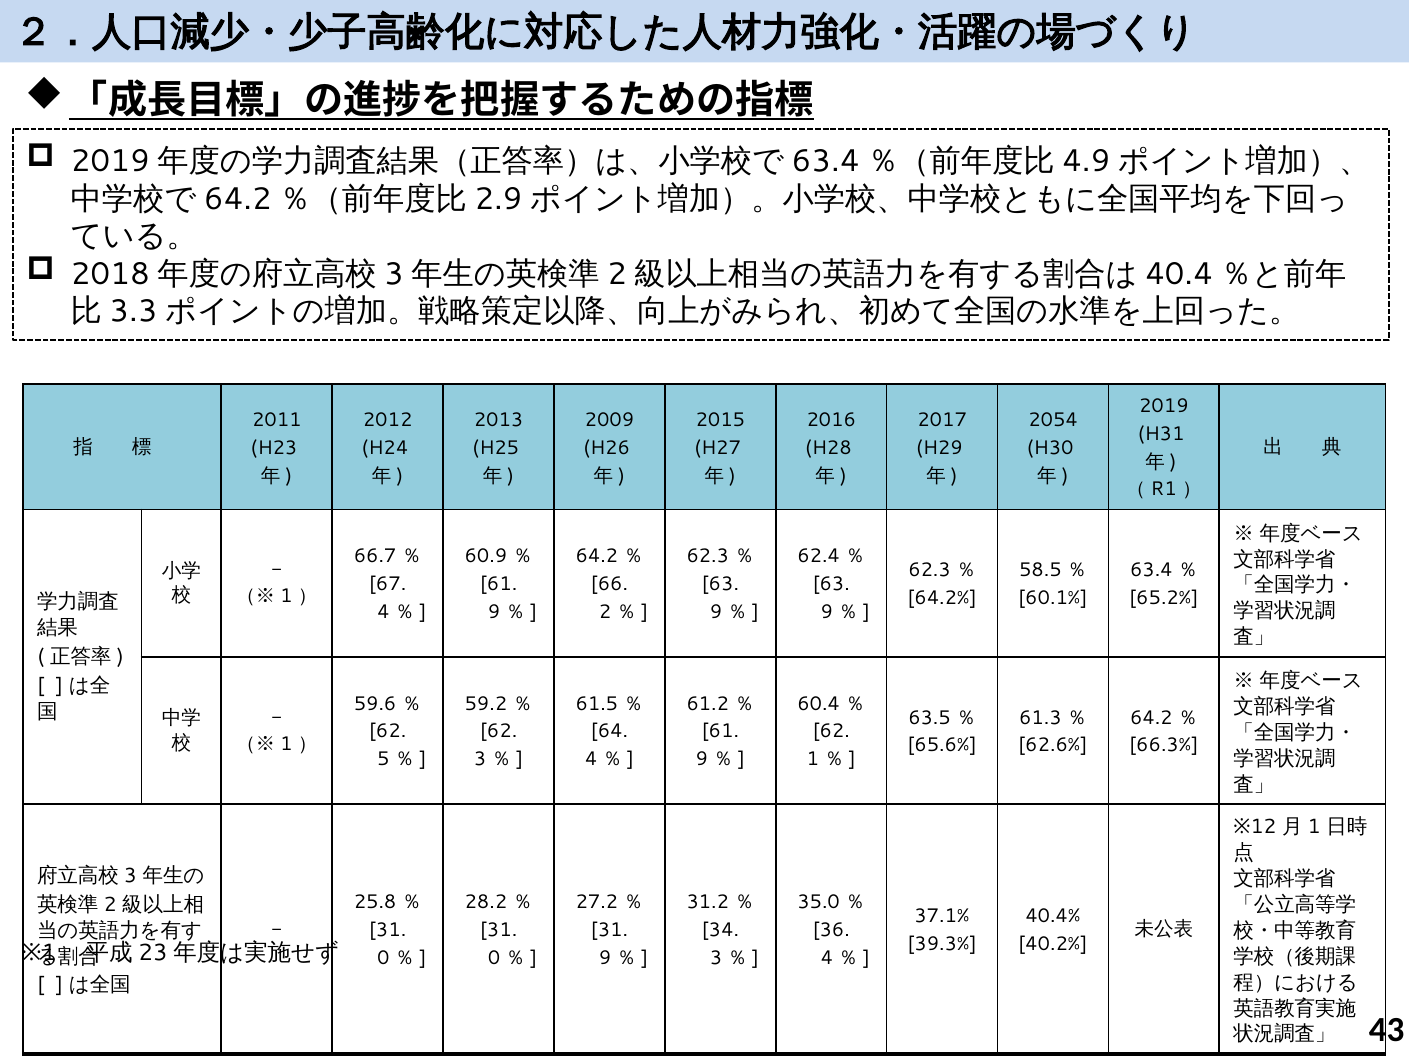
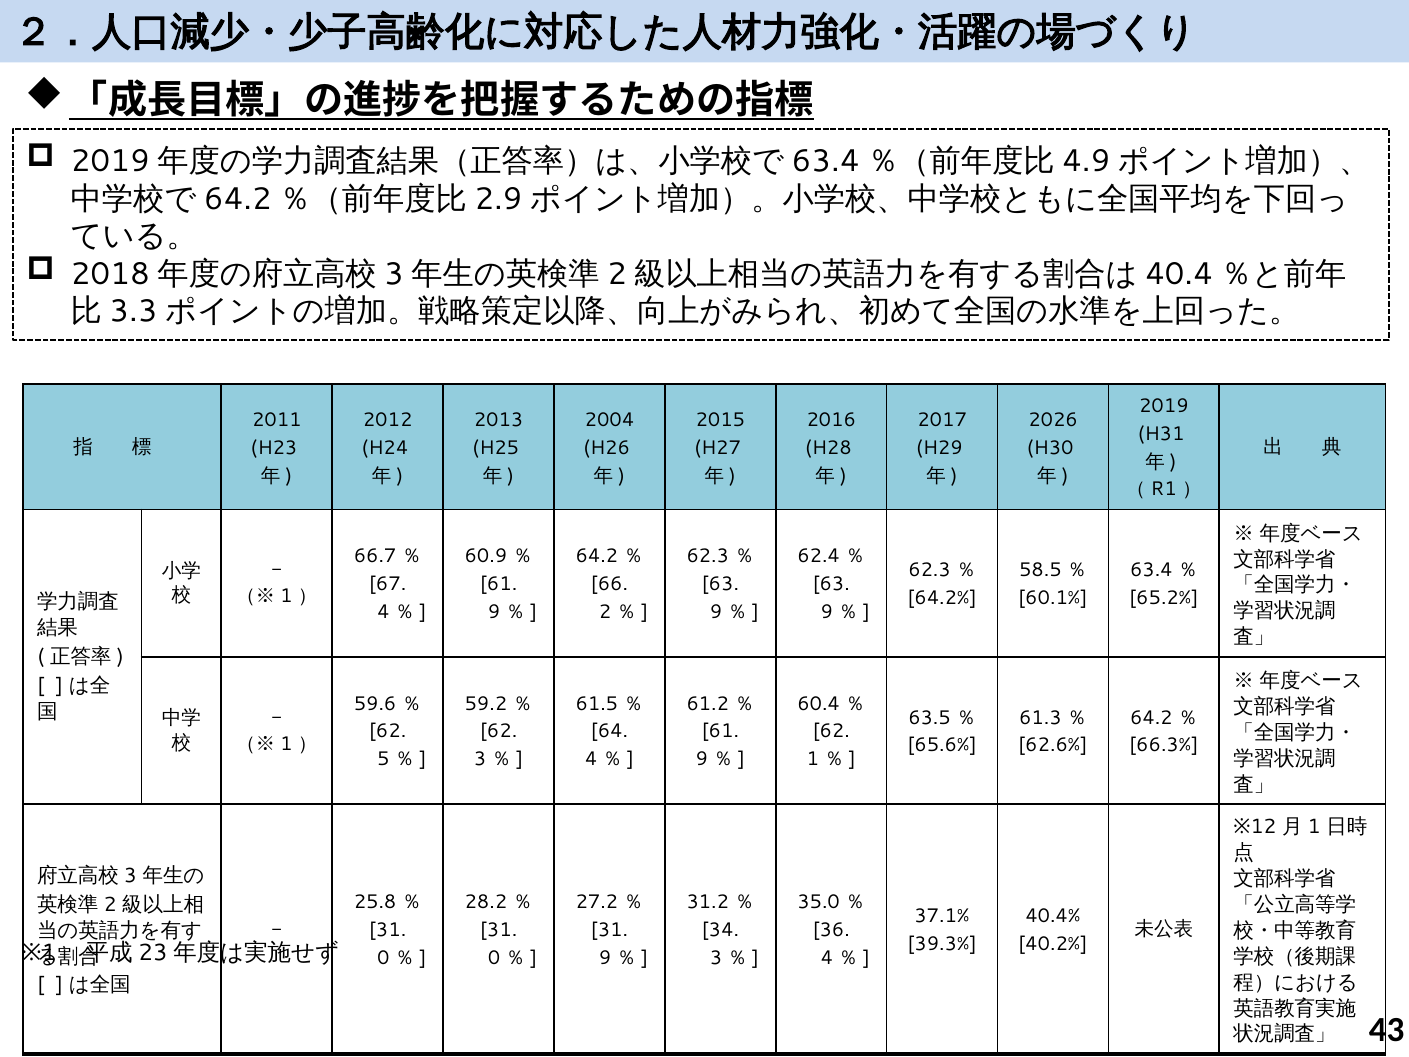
2009: 2009 -> 2004 (610, 420)
2054: 2054 -> 2026 (1053, 420)
